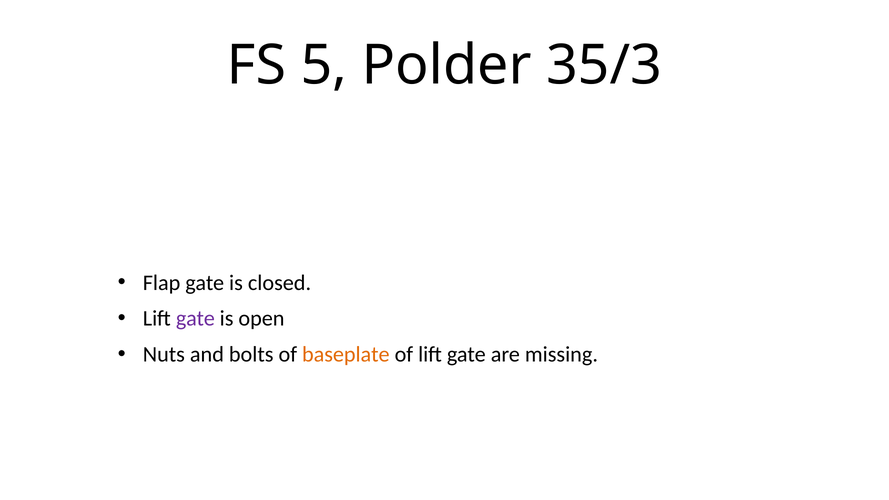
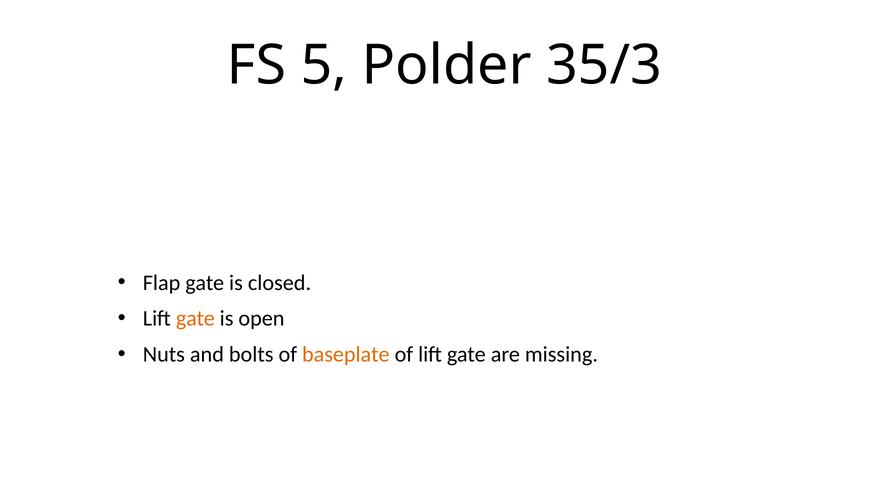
gate colour: purple -> orange (195, 319)
